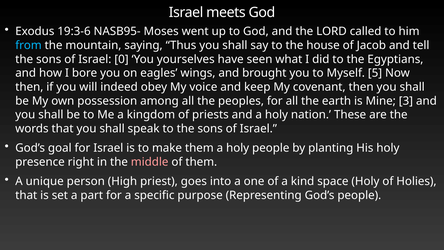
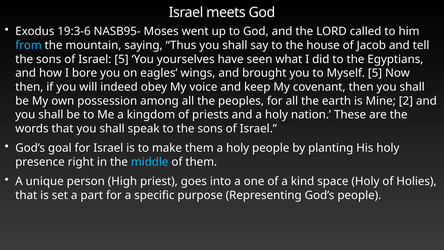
Israel 0: 0 -> 5 (121, 59)
3: 3 -> 2 (406, 101)
middle colour: pink -> light blue (150, 162)
